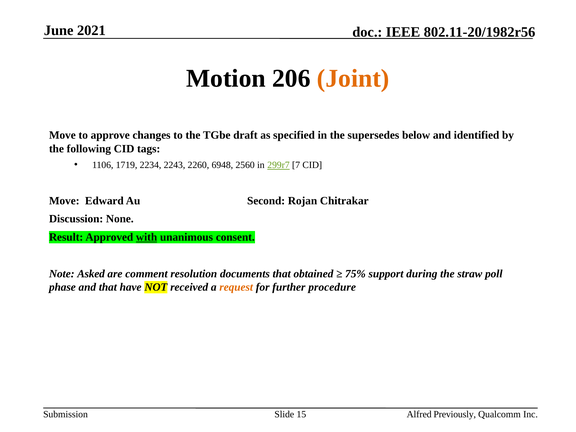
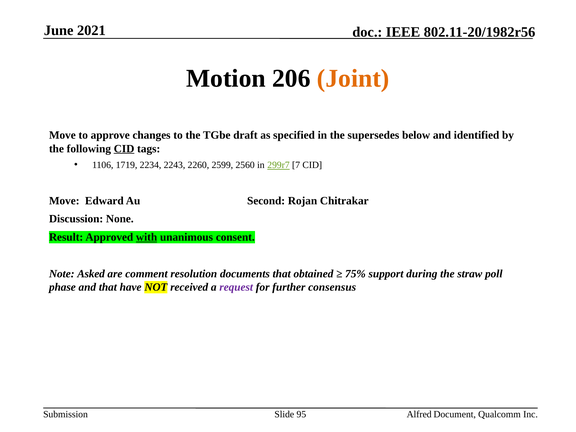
CID underline: none -> present (124, 149)
6948: 6948 -> 2599 (222, 165)
request colour: orange -> purple (236, 287)
procedure: procedure -> consensus (332, 287)
15: 15 -> 95 (301, 414)
Previously: Previously -> Document (455, 414)
